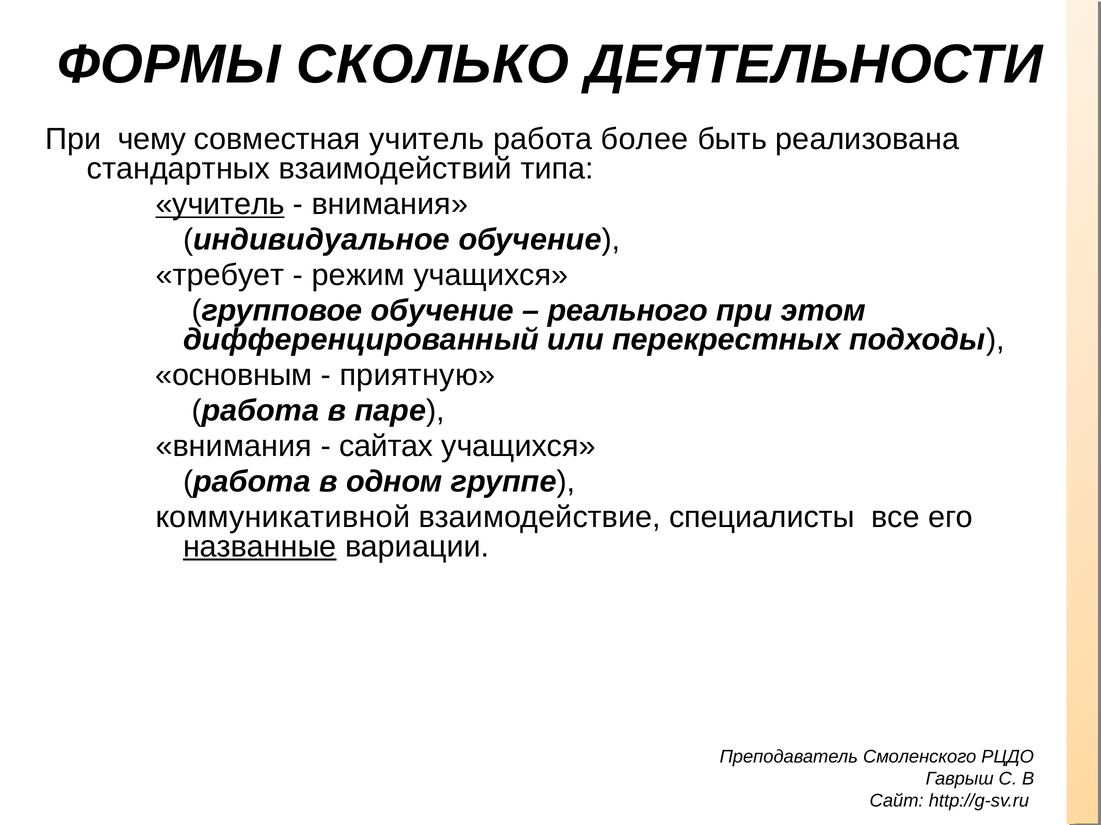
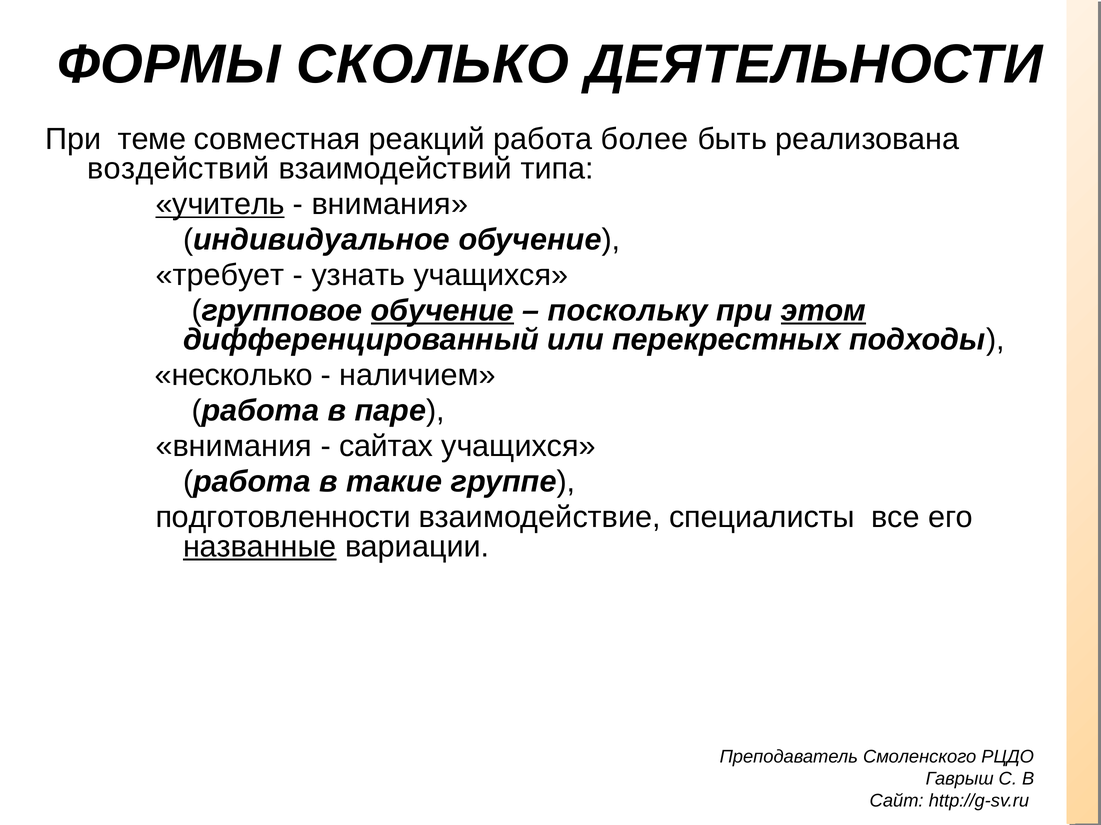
чему: чему -> теме (152, 139)
совместная учитель: учитель -> реакций (427, 139)
стандартных: стандартных -> воздействий (178, 169)
режим: режим -> узнать (358, 275)
обучение underline: none -> present (442, 311)
реального: реального -> поскольку (628, 311)
этом underline: none -> present (823, 311)
основным: основным -> несколько (234, 376)
приятную: приятную -> наличием (418, 376)
одном: одном -> такие (394, 482)
коммуникативной: коммуникативной -> подготовленности (283, 518)
